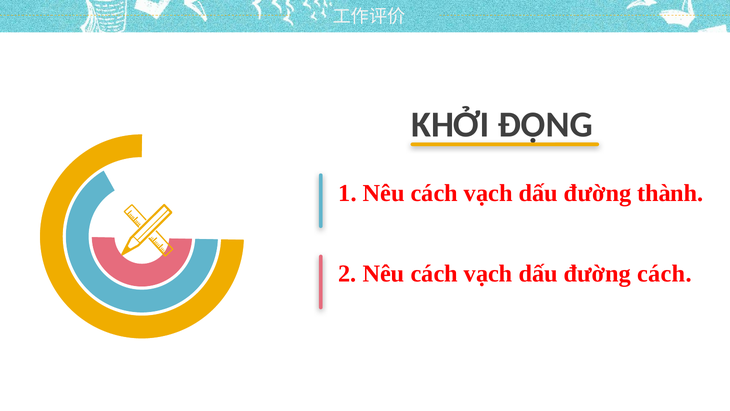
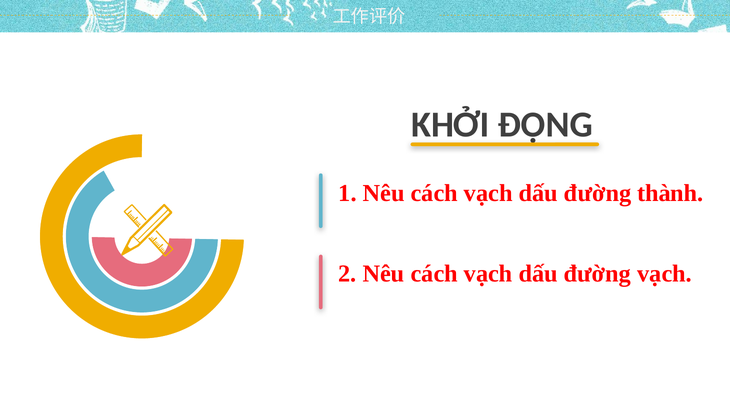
đường cách: cách -> vạch (665, 274)
